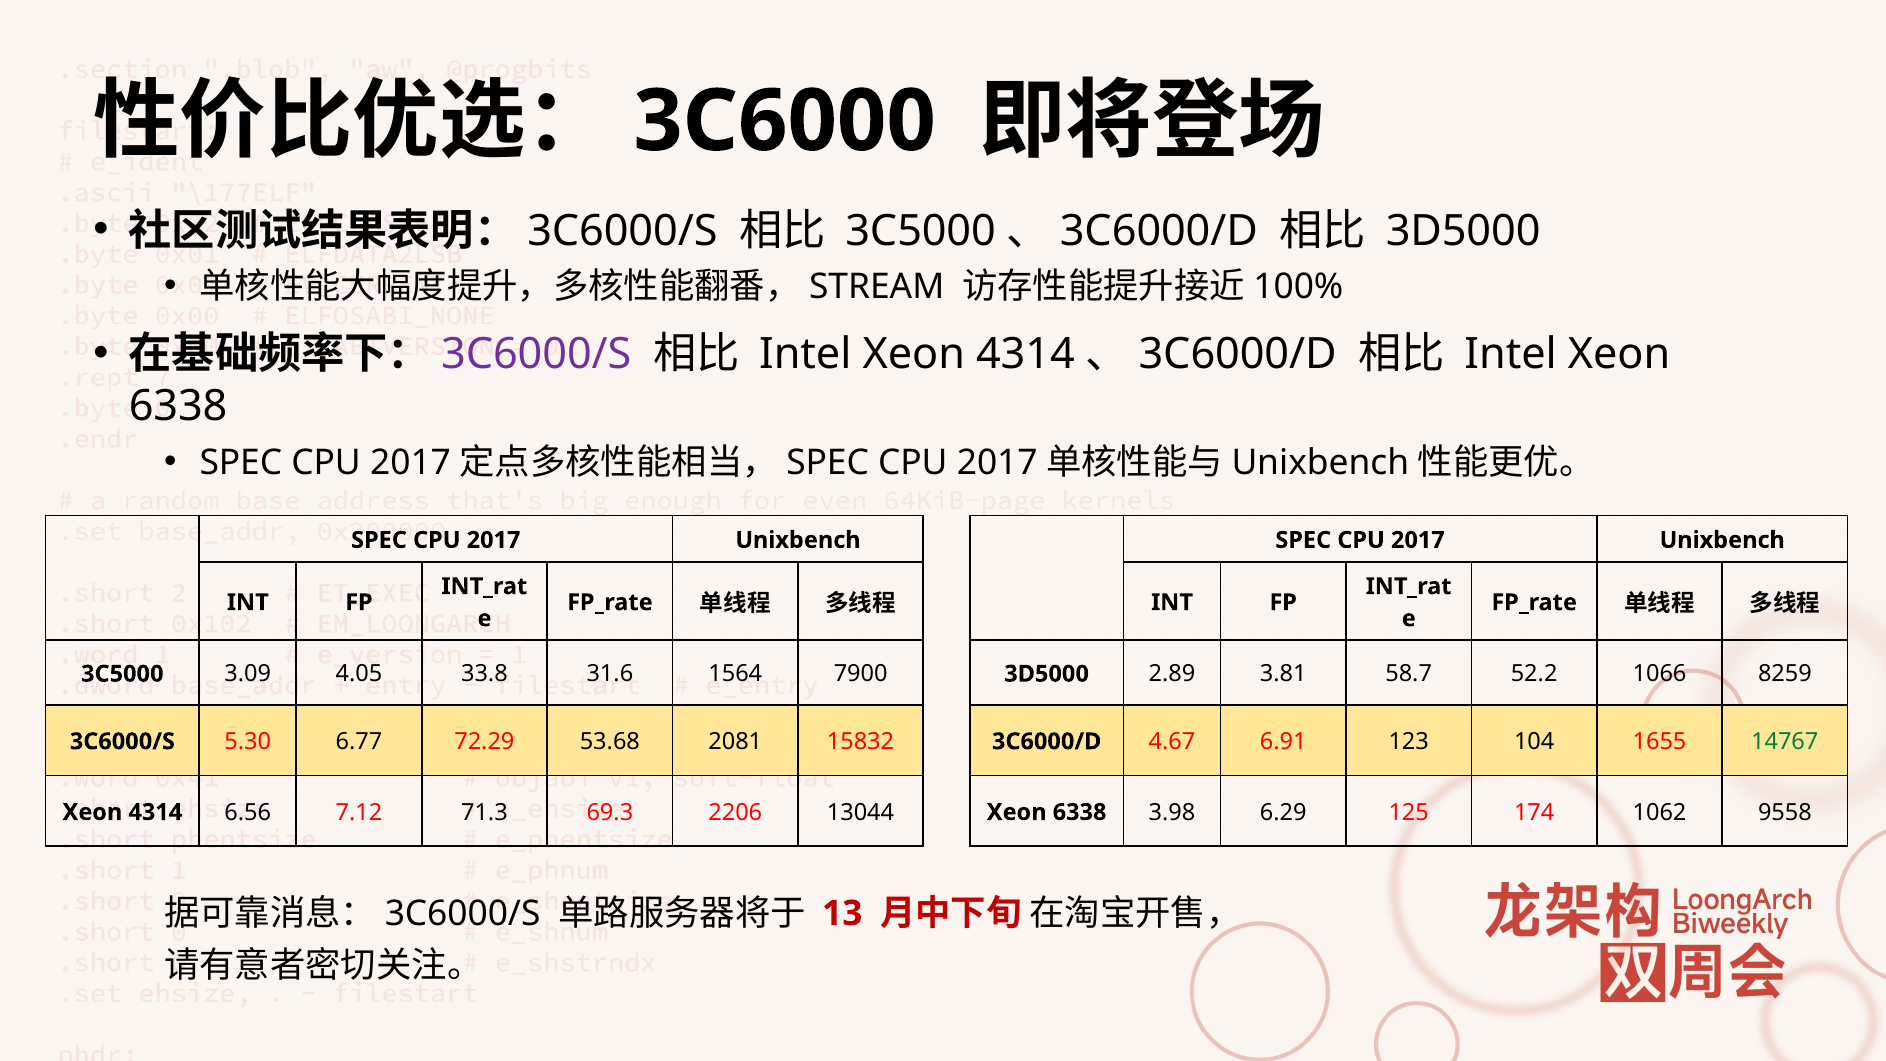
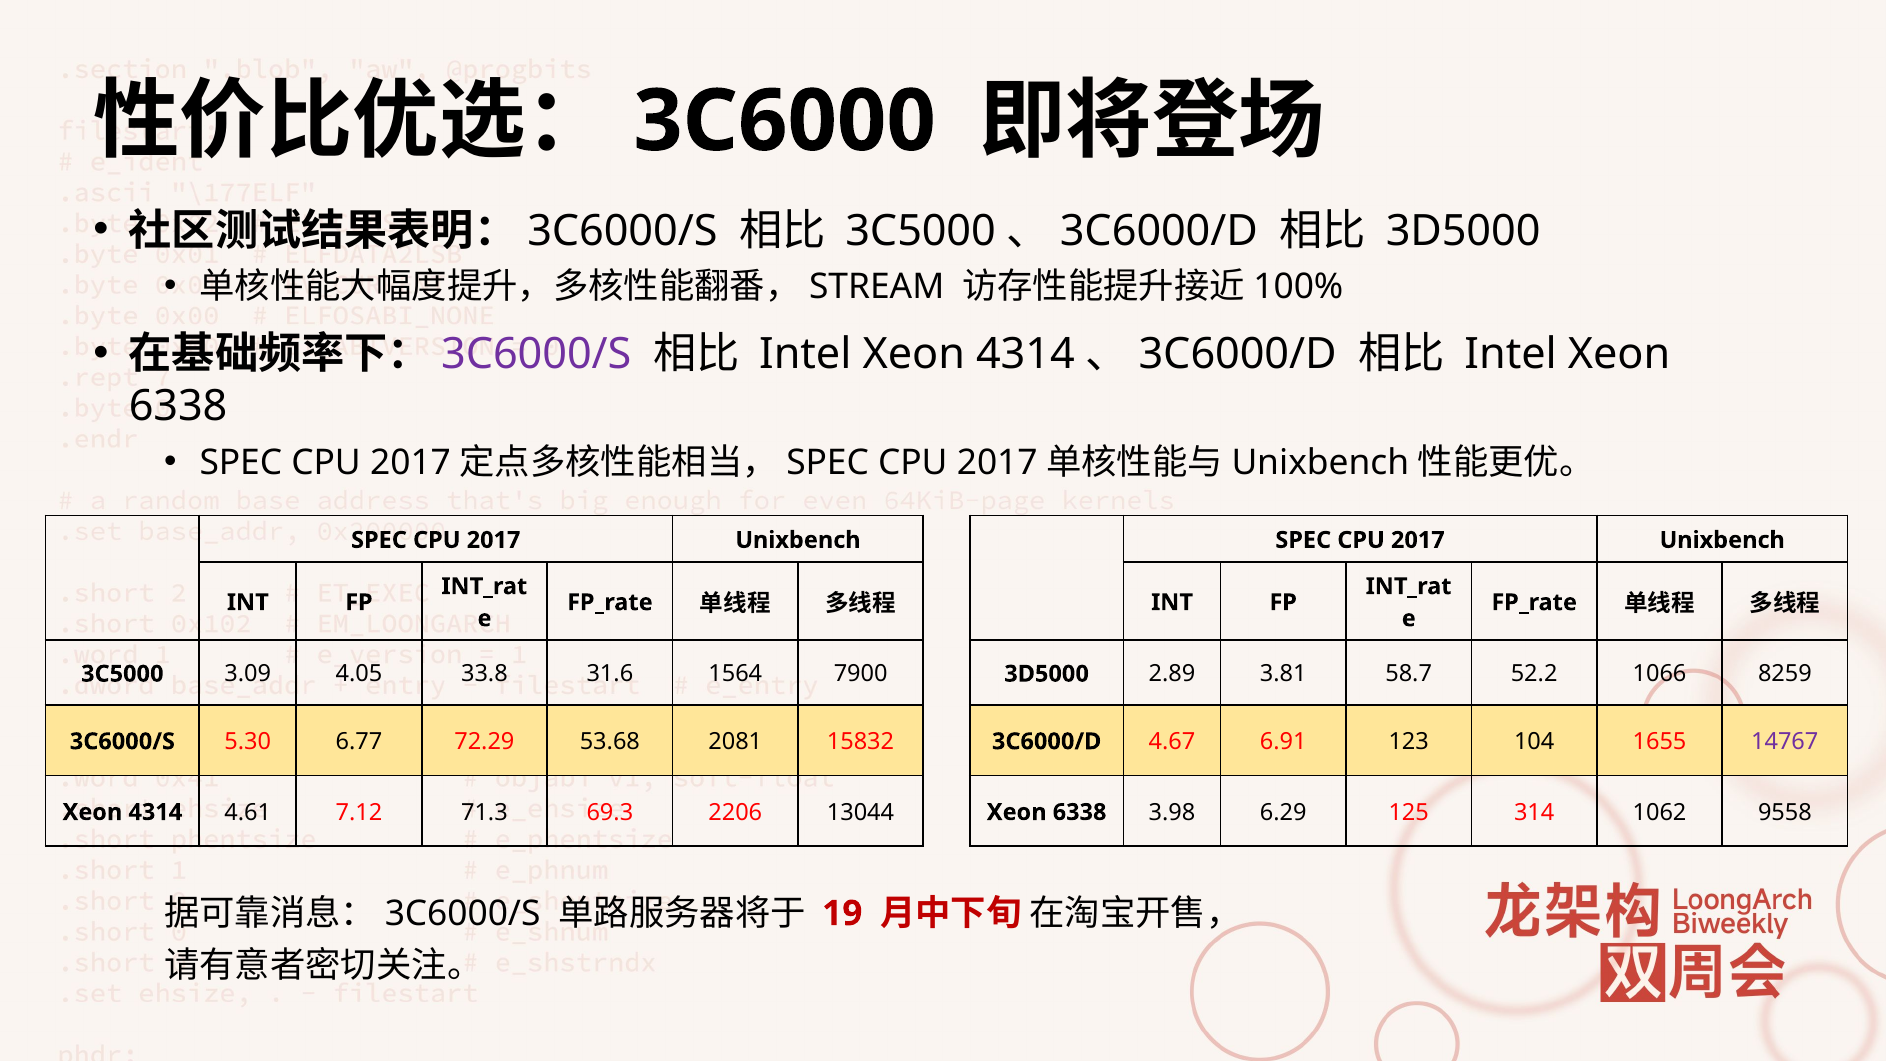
14767 colour: green -> purple (1785, 741)
6.56: 6.56 -> 4.61 (248, 812)
174: 174 -> 314 (1534, 812)
13: 13 -> 19 (842, 913)
